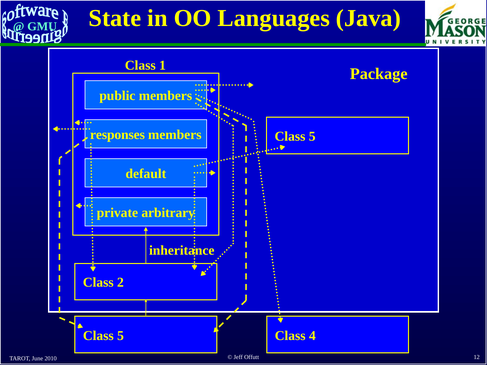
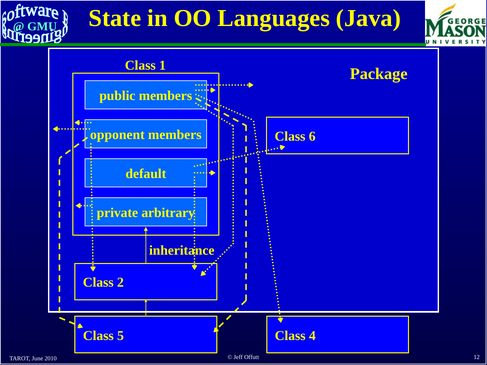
responses: responses -> opponent (117, 135)
5: 5 -> 6 (312, 137)
